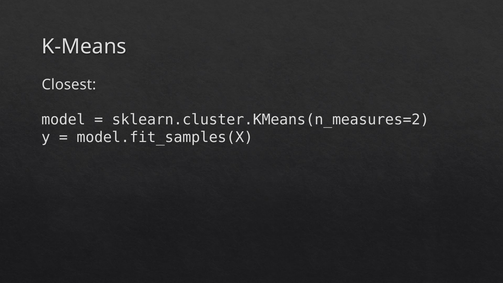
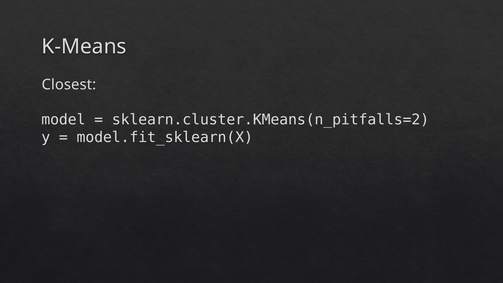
sklearn.cluster.KMeans(n_measures=2: sklearn.cluster.KMeans(n_measures=2 -> sklearn.cluster.KMeans(n_pitfalls=2 (271, 120)
model.fit_samples(X: model.fit_samples(X -> model.fit_sklearn(X (165, 137)
